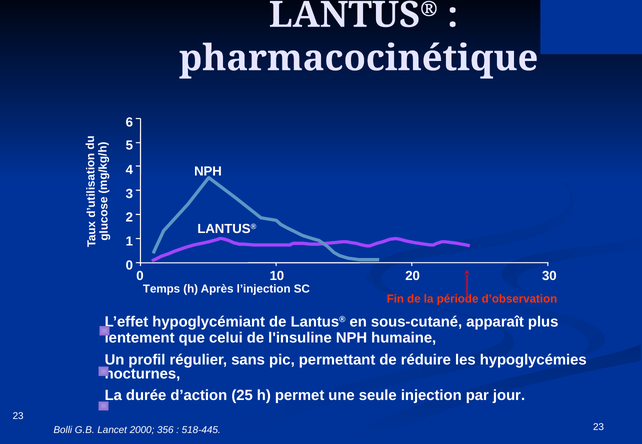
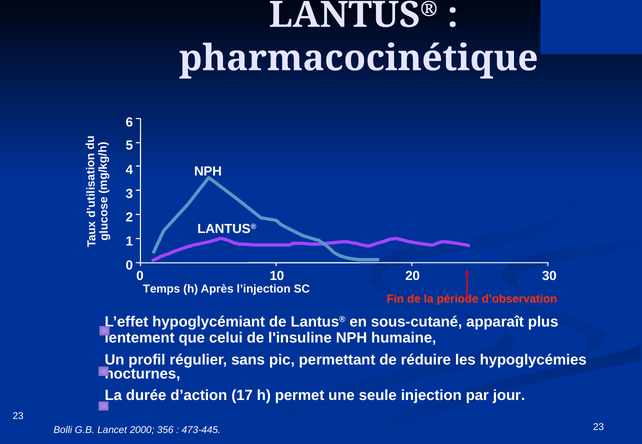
25: 25 -> 17 (242, 396)
518-445: 518-445 -> 473-445 (201, 431)
